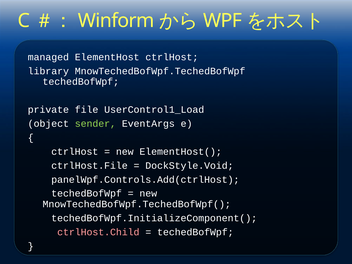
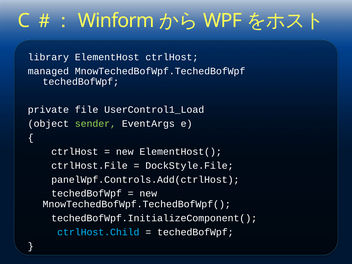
managed: managed -> library (48, 57)
library: library -> managed (48, 71)
DockStyle.Void: DockStyle.Void -> DockStyle.File (189, 166)
ctrlHost.Child colour: pink -> light blue (98, 232)
